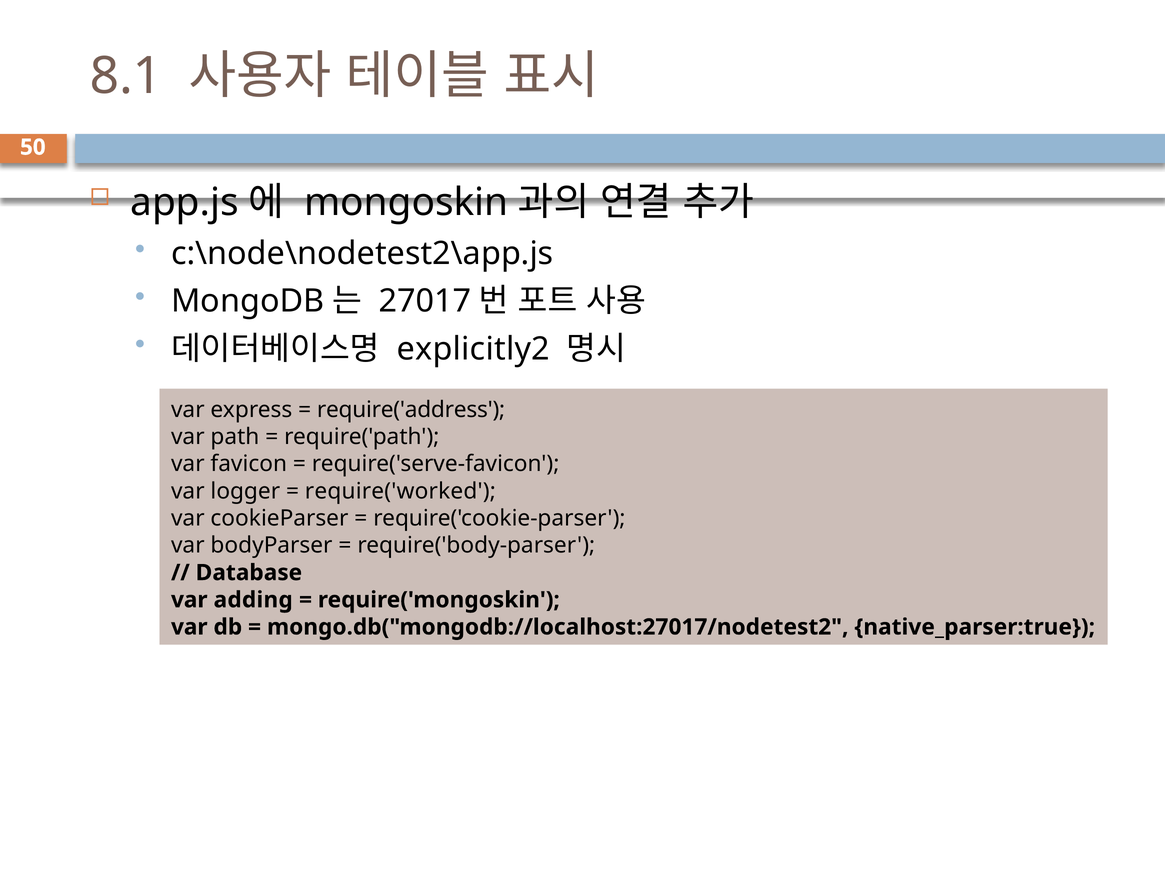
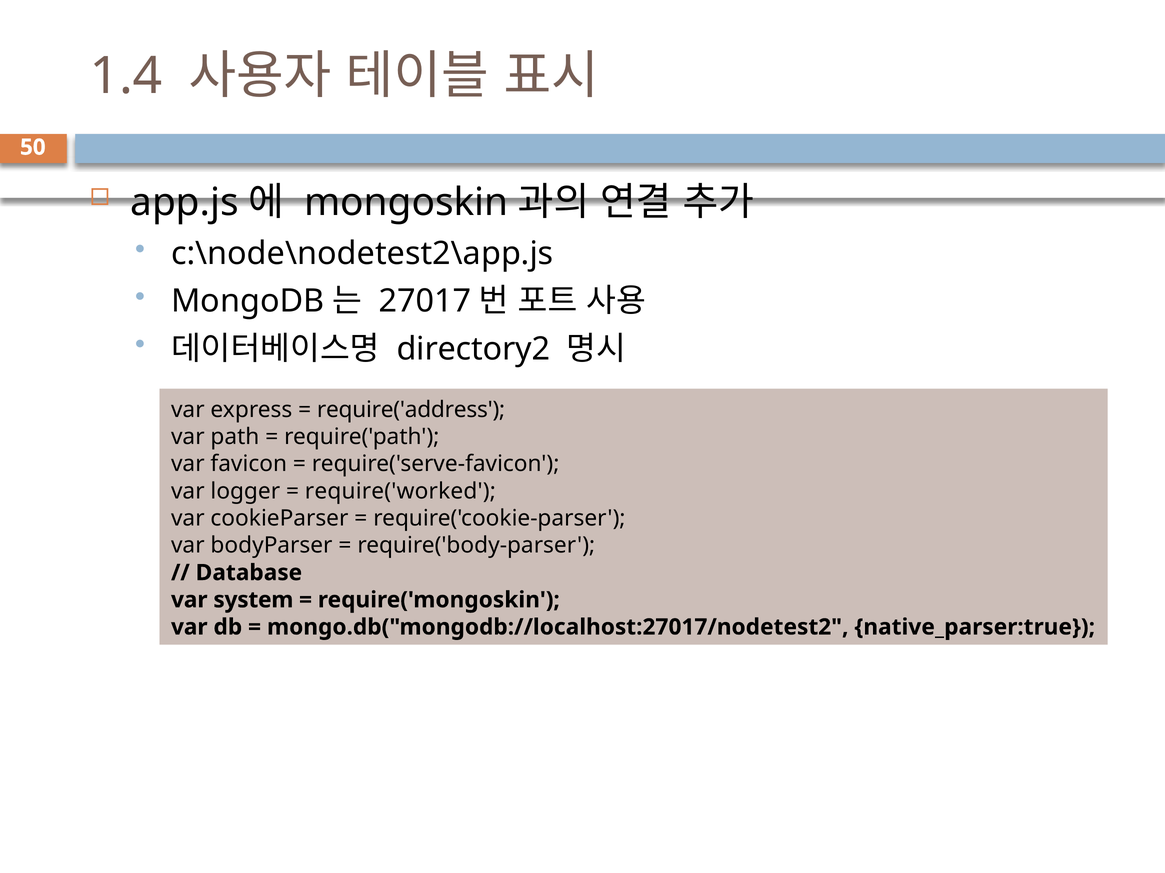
8.1: 8.1 -> 1.4 (126, 76)
explicitly2: explicitly2 -> directory2 (474, 349)
adding: adding -> system (253, 600)
